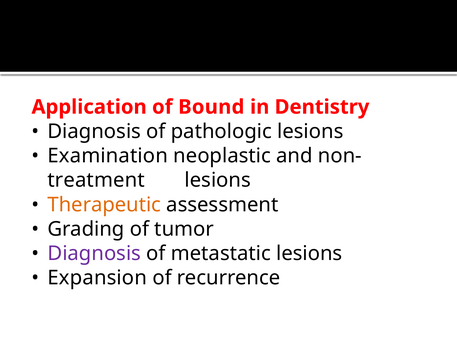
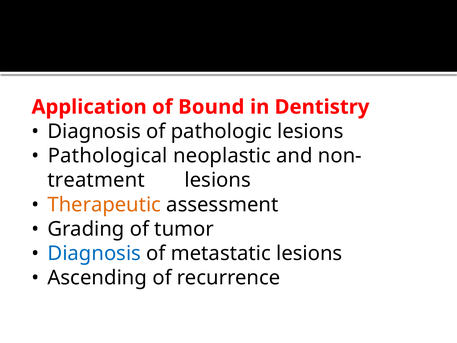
Examination: Examination -> Pathological (108, 156)
Diagnosis colour: purple -> blue (94, 253)
Expansion: Expansion -> Ascending (97, 278)
